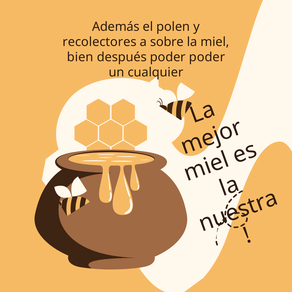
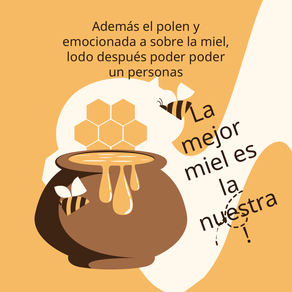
recolectores: recolectores -> emocionada (100, 42)
bien: bien -> lodo (80, 57)
cualquier: cualquier -> personas (155, 72)
